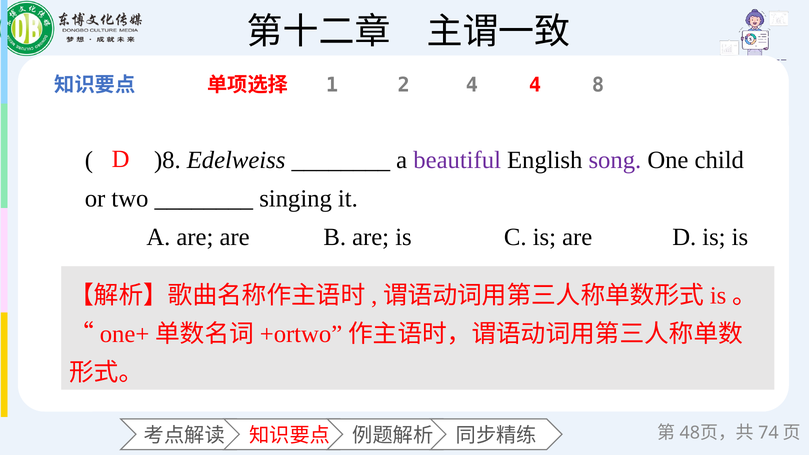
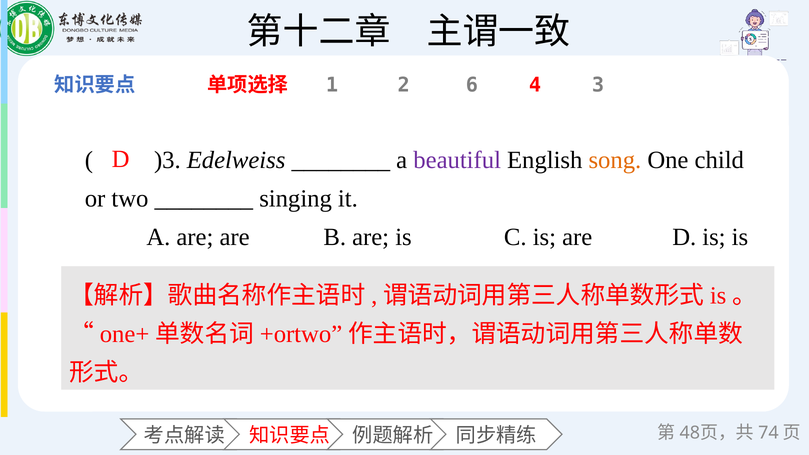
2 4: 4 -> 6 (472, 85)
8: 8 -> 3 (598, 85)
)8: )8 -> )3 (167, 160)
song colour: purple -> orange (615, 160)
